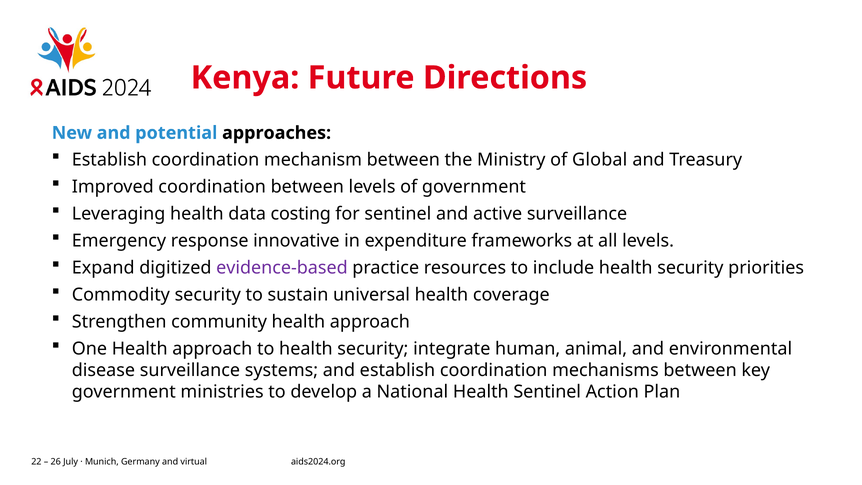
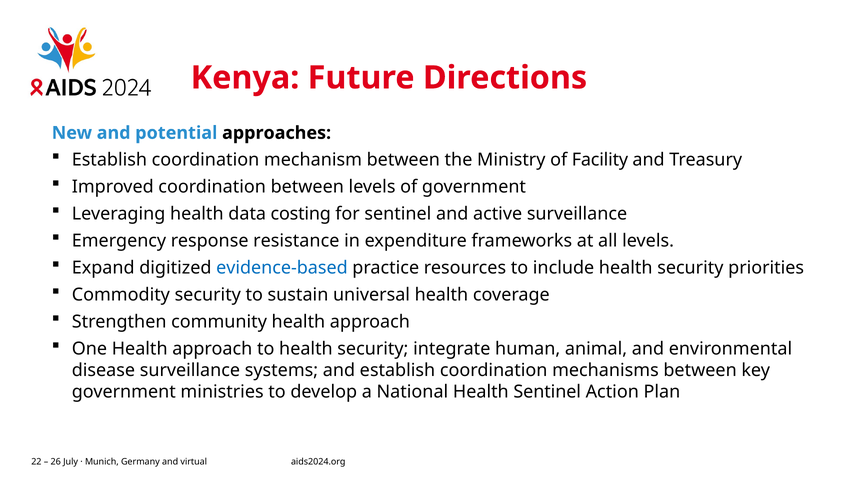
Global: Global -> Facility (600, 160)
innovative: innovative -> resistance (296, 241)
evidence-based colour: purple -> blue (282, 268)
